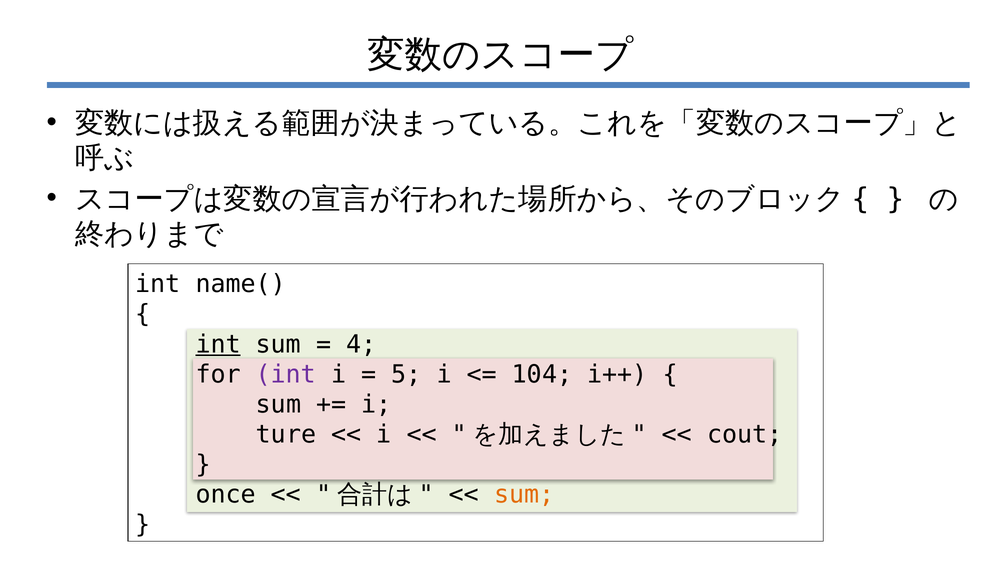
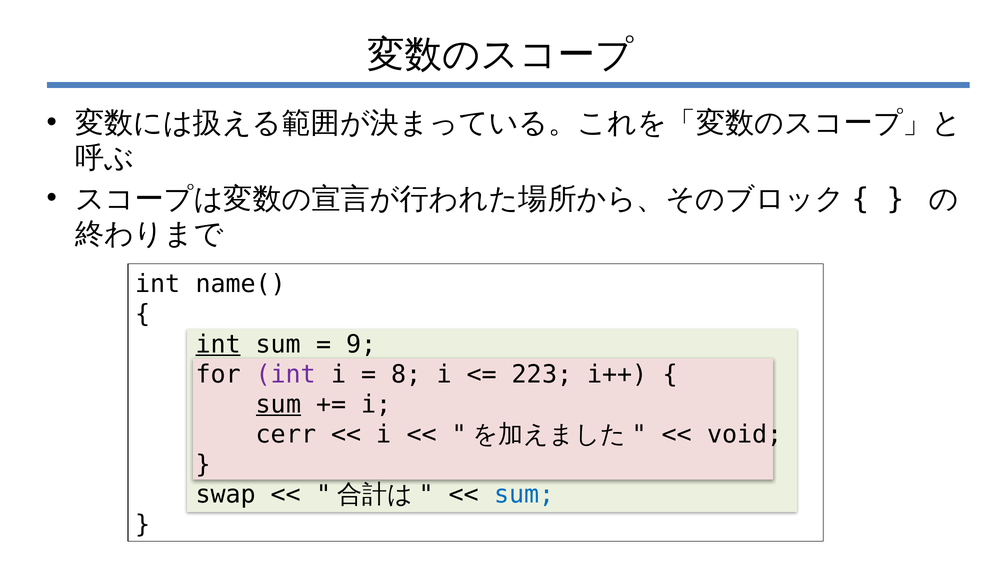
4: 4 -> 9 (361, 344)
5: 5 -> 8 (406, 374)
104: 104 -> 223 (542, 374)
sum underline: none -> present (279, 404)
ture: ture -> cerr (286, 434)
cout: cout -> void (745, 434)
once: once -> swap (226, 494)
sum colour: orange -> blue (524, 494)
